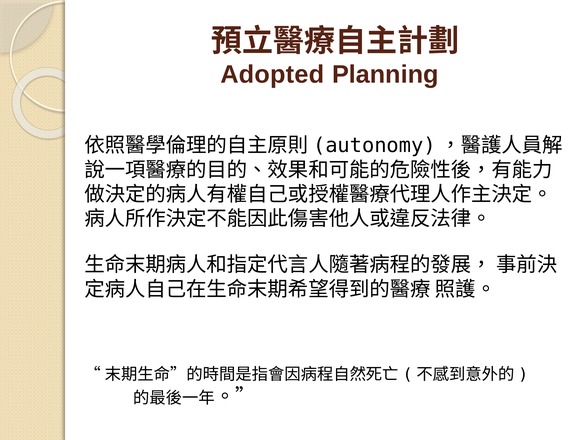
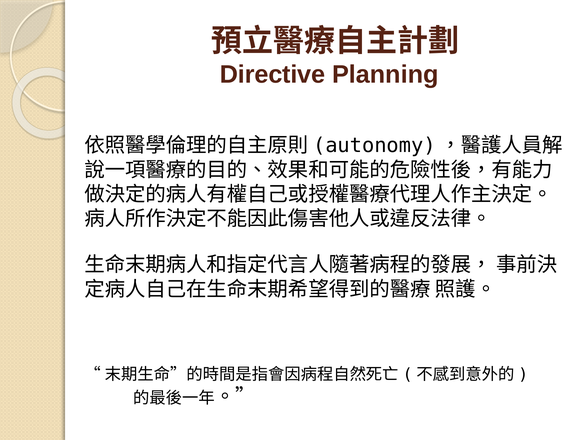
Adopted: Adopted -> Directive (273, 75)
